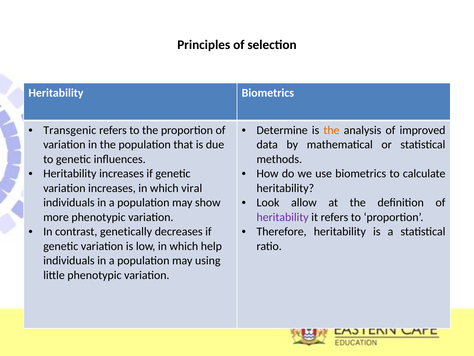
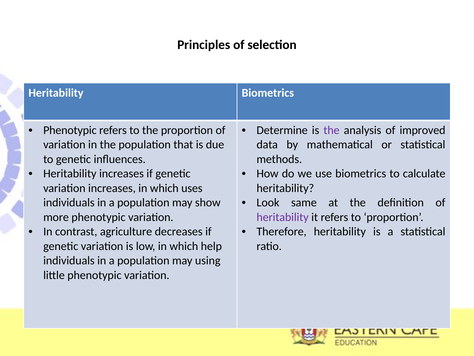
Transgenic: Transgenic -> Phenotypic (70, 130)
the colour: orange -> purple (332, 130)
viral: viral -> uses (192, 188)
allow: allow -> same (304, 202)
genetically: genetically -> agriculture (126, 231)
